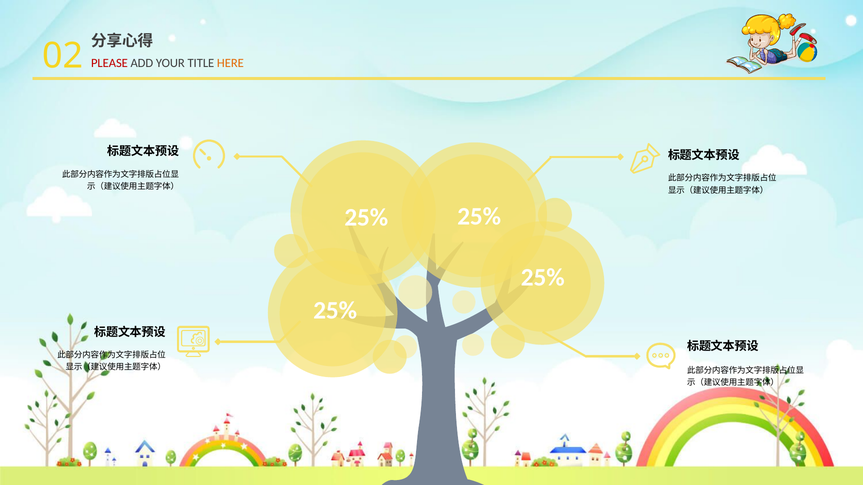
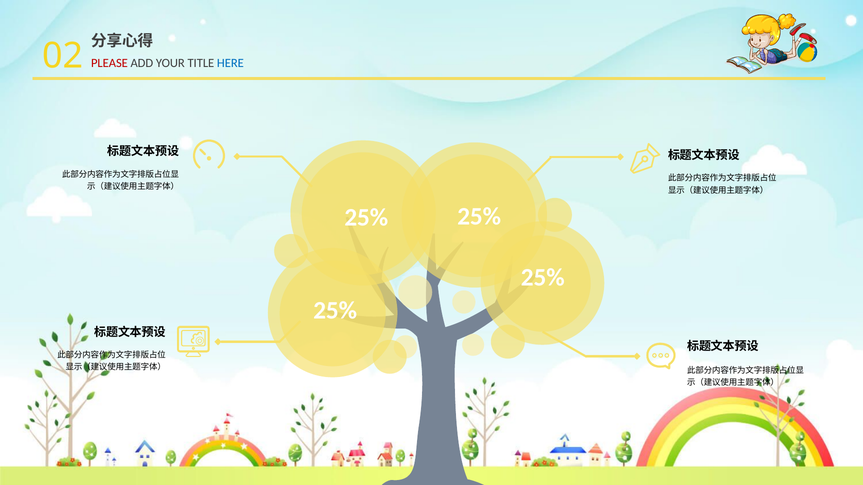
HERE colour: orange -> blue (230, 63)
